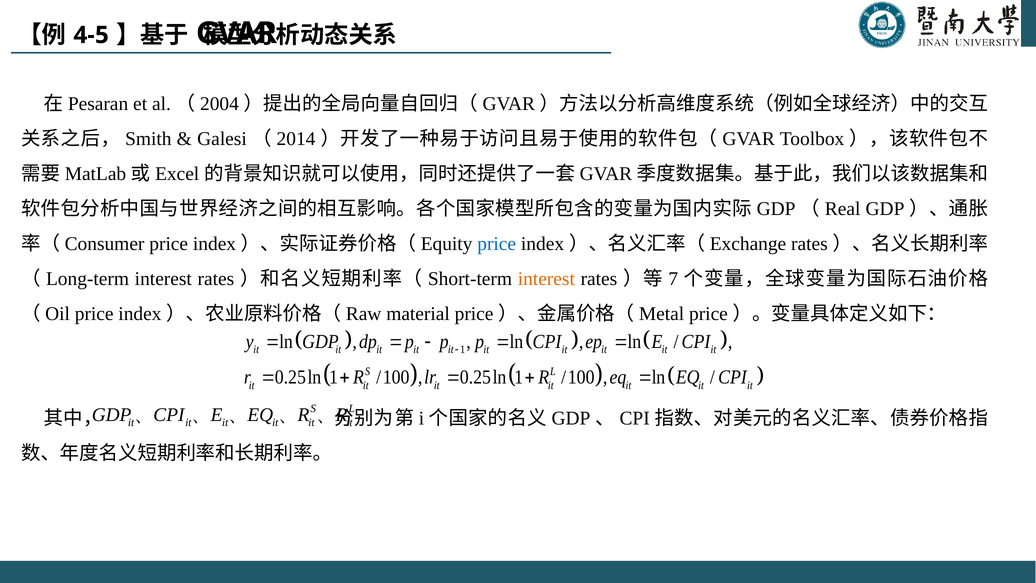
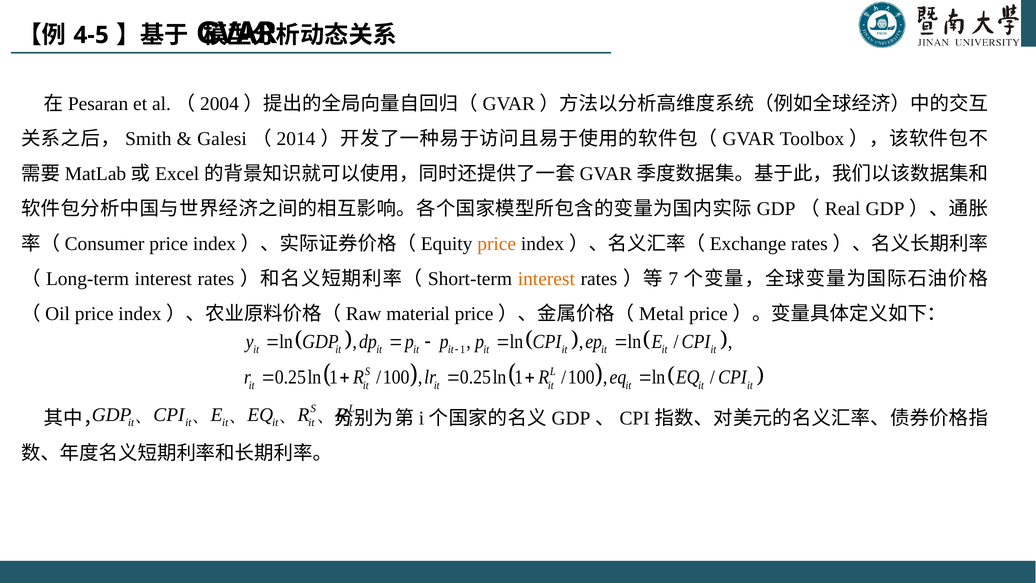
price colour: blue -> orange (497, 244)
